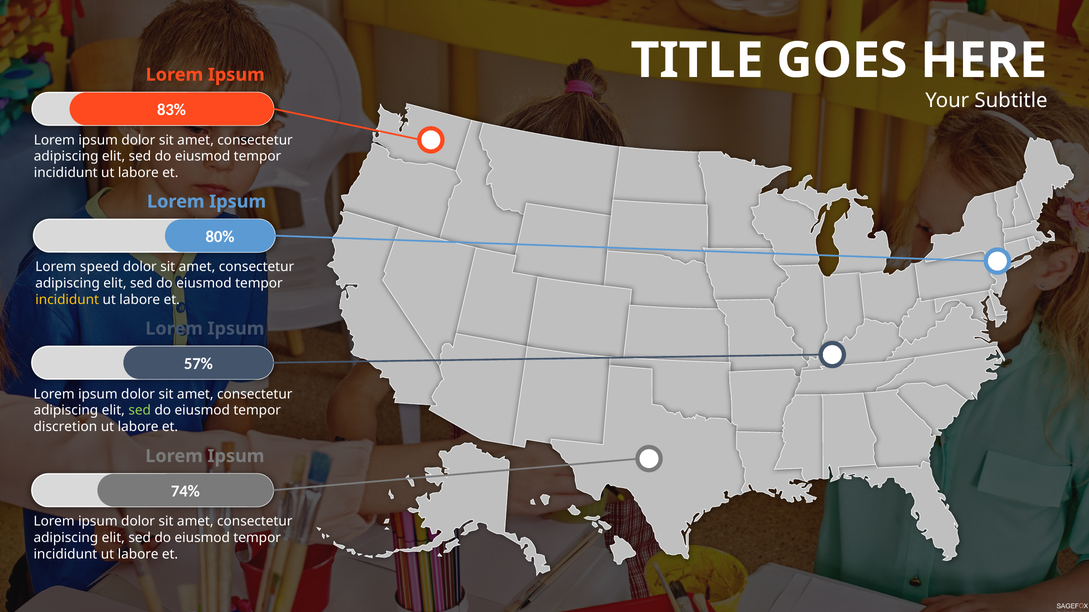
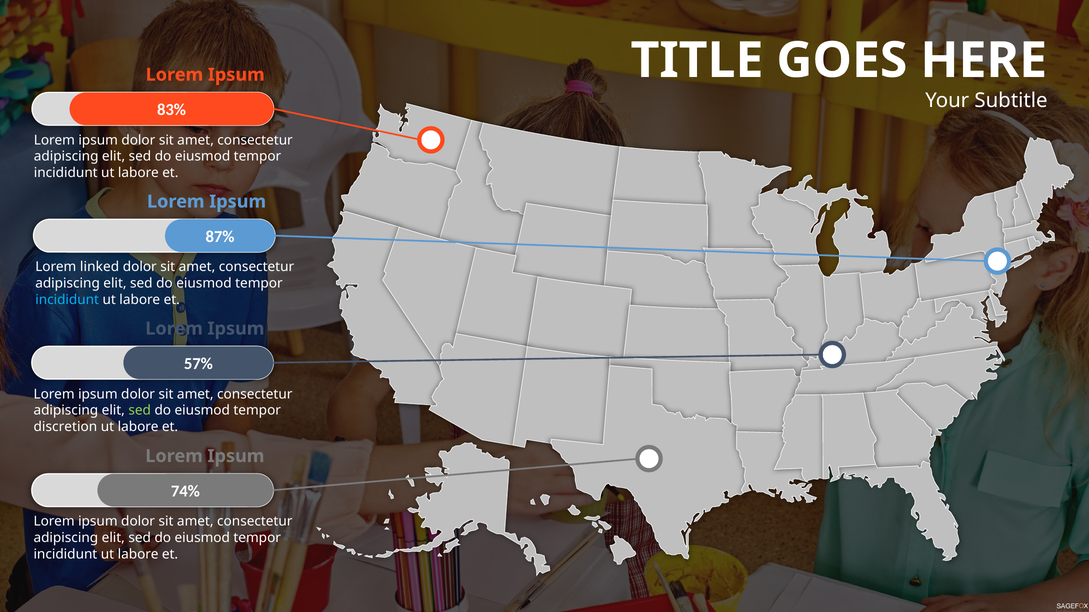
80%: 80% -> 87% (220, 237)
speed: speed -> linked (100, 267)
incididunt colour: yellow -> light blue (67, 300)
